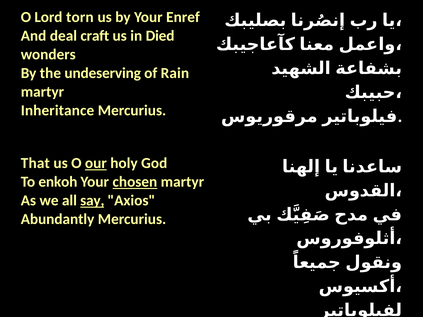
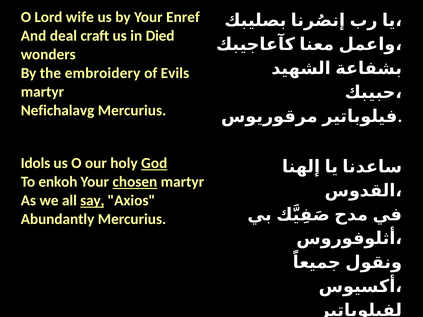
torn: torn -> wife (80, 17)
undeserving: undeserving -> embroidery (103, 73)
Rain: Rain -> Evils (175, 73)
Inheritance: Inheritance -> Nefichalavg (58, 110)
That: That -> Idols (35, 163)
our underline: present -> none (96, 163)
God underline: none -> present (154, 163)
